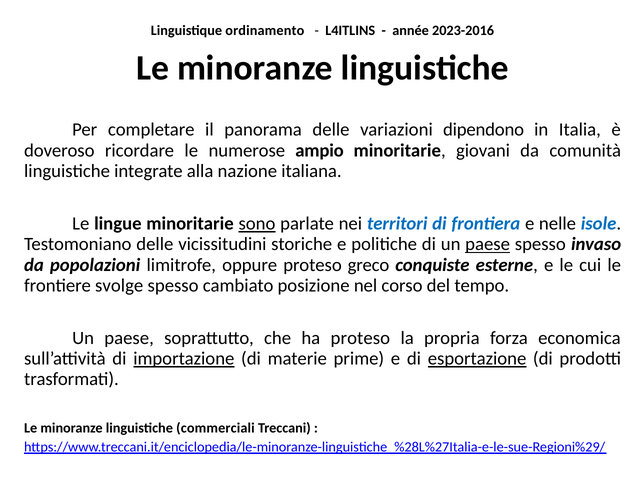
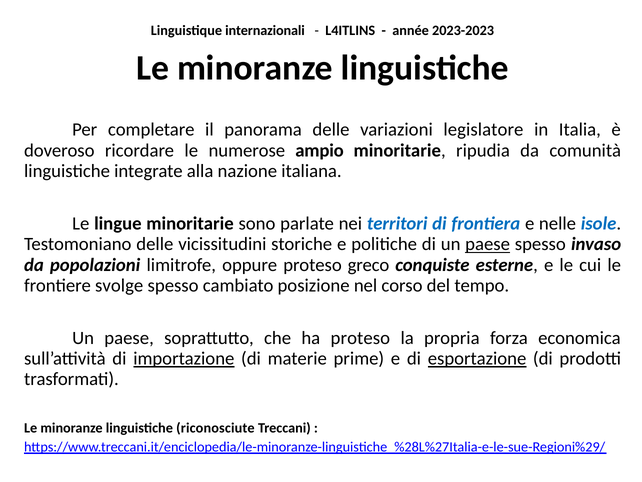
ordinamento: ordinamento -> internazionali (265, 30)
2023-2016: 2023-2016 -> 2023-2023 (463, 30)
dipendono: dipendono -> legislatore (483, 130)
giovani: giovani -> ripudia (483, 150)
sono underline: present -> none (257, 223)
commerciali: commerciali -> riconosciute (215, 427)
